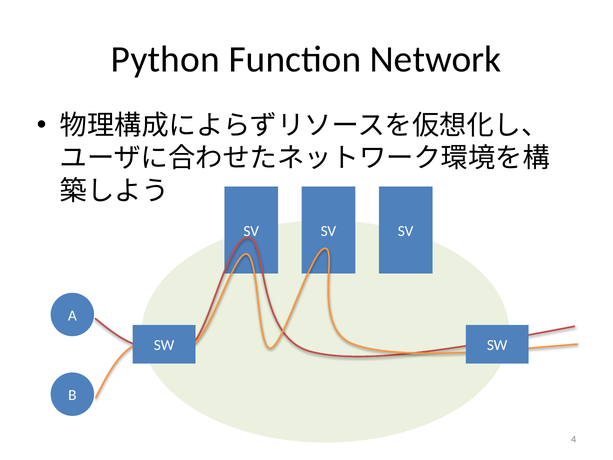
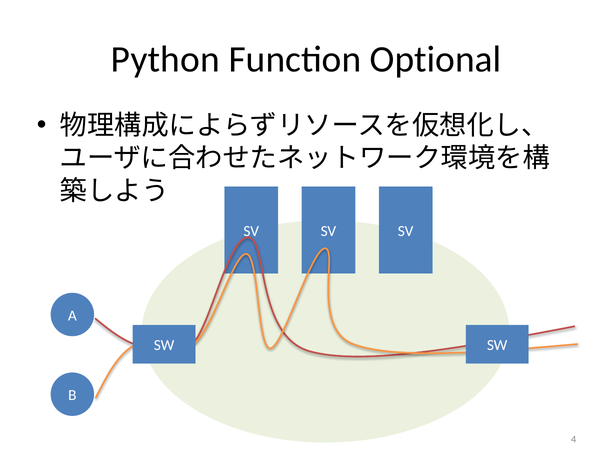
Network: Network -> Optional (436, 59)
